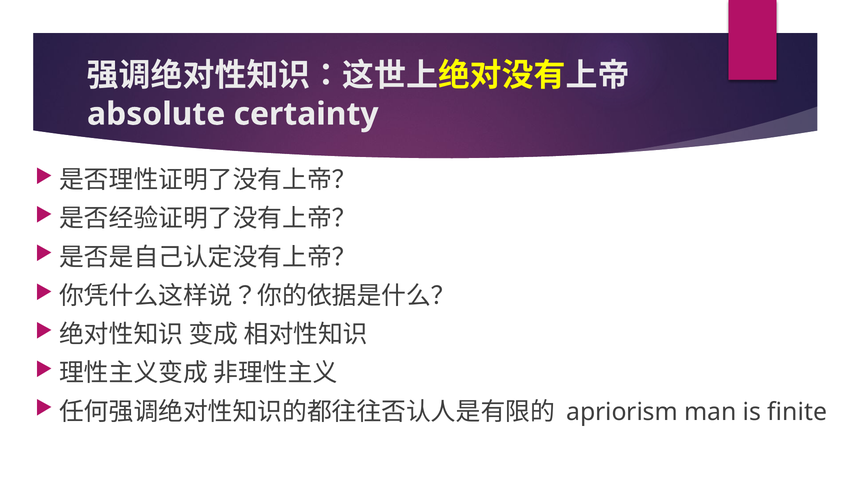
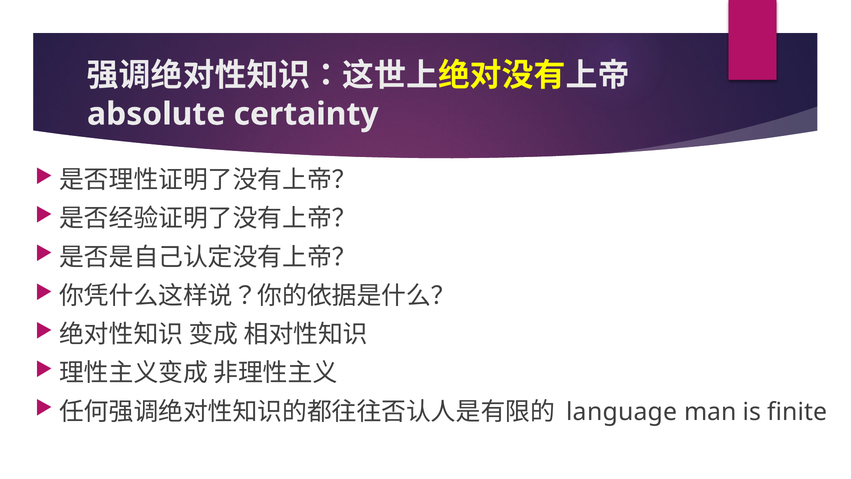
apriorism: apriorism -> language (622, 412)
